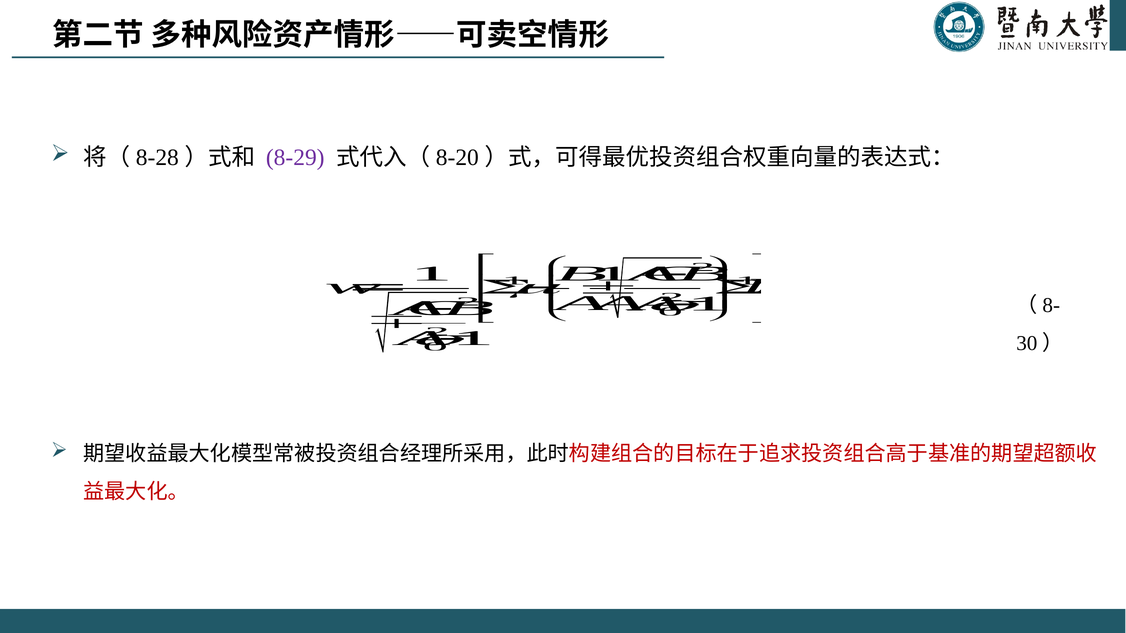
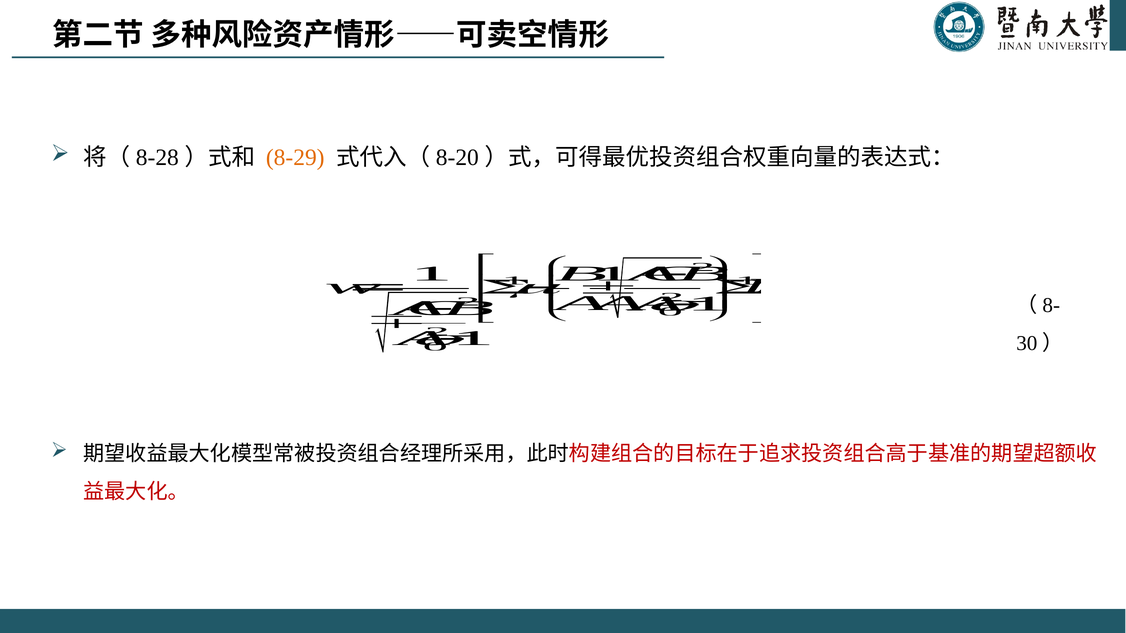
8-29 colour: purple -> orange (295, 157)
